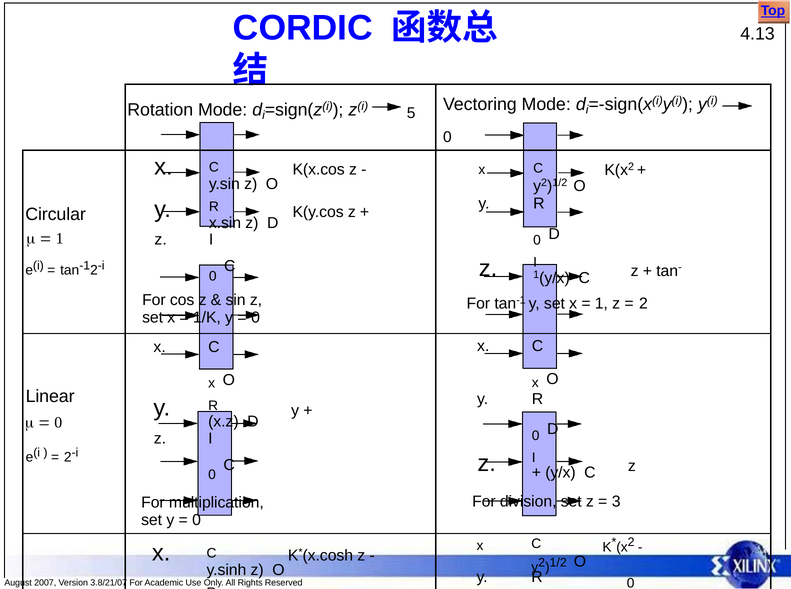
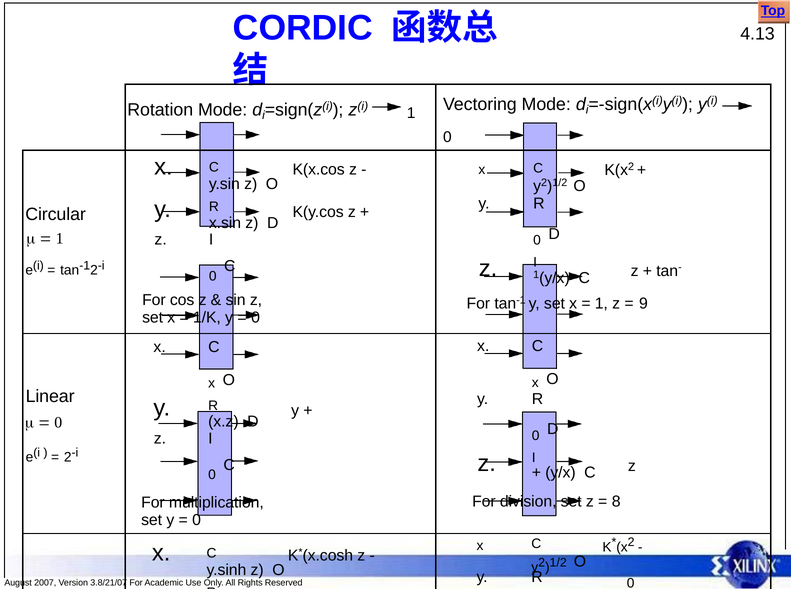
z(i 5: 5 -> 1 (411, 113)
2: 2 -> 9 (643, 303)
3: 3 -> 8 (616, 501)
